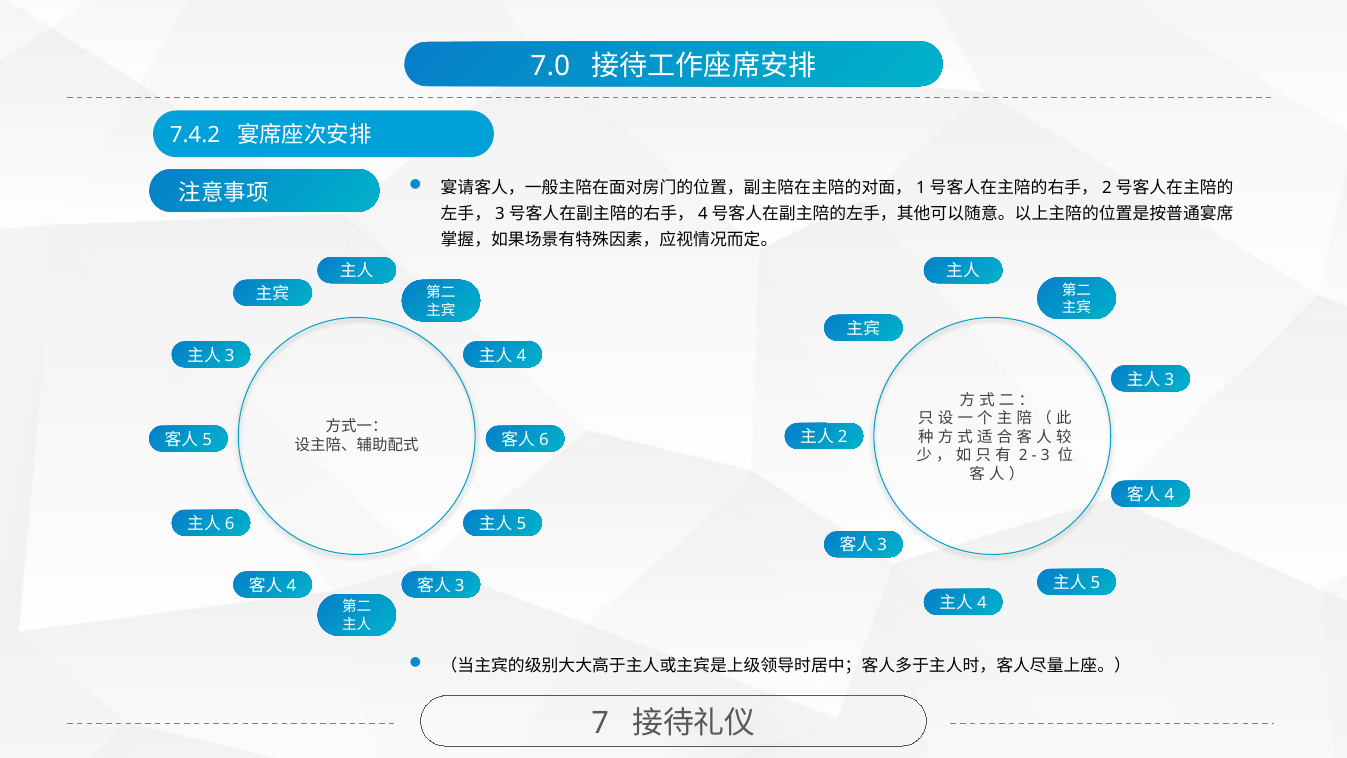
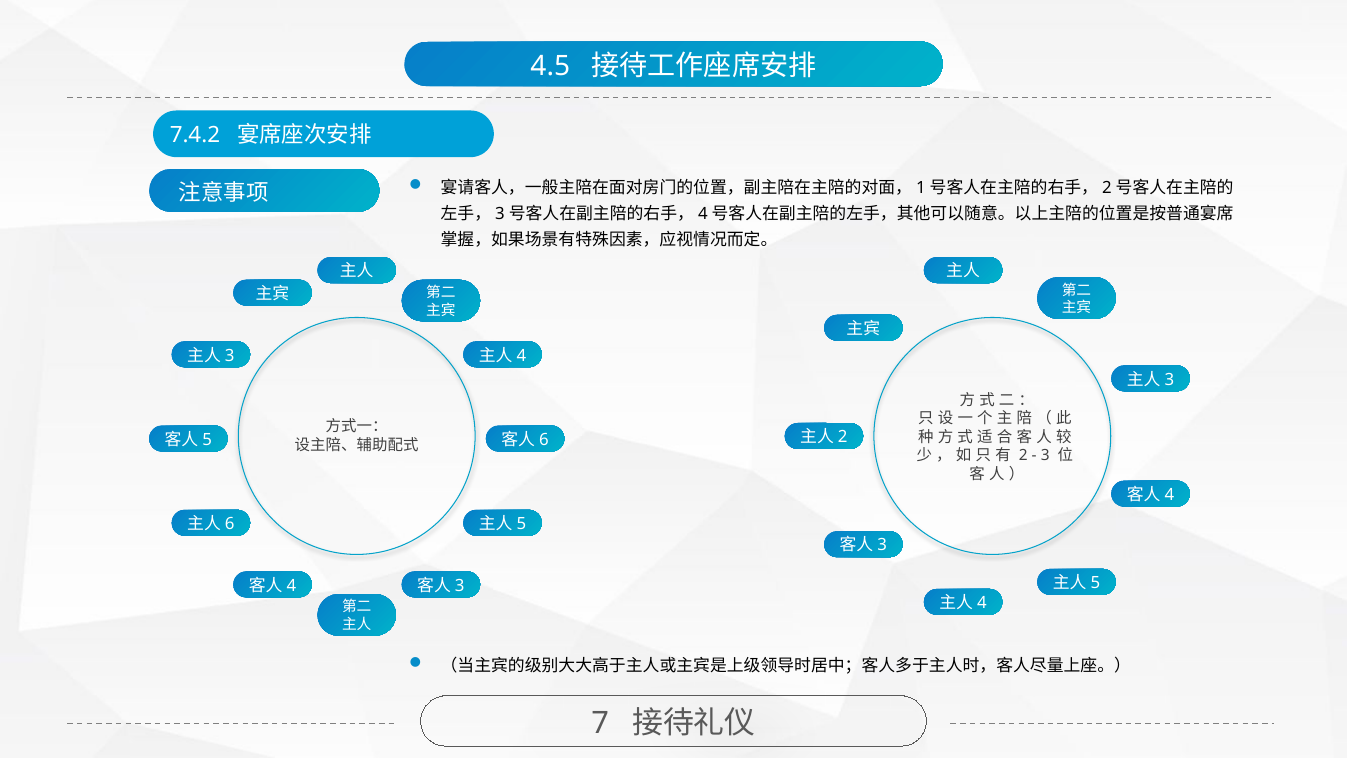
7.0: 7.0 -> 4.5 (550, 66)
